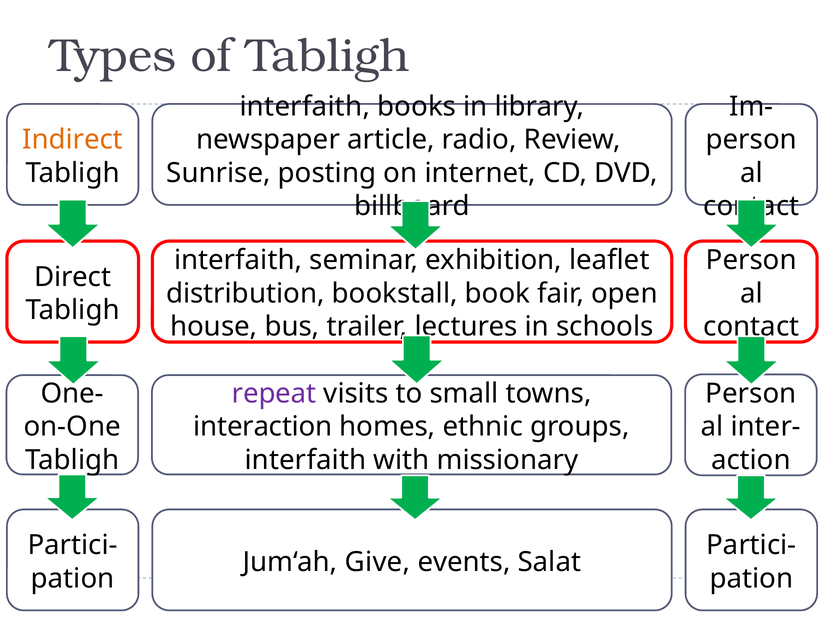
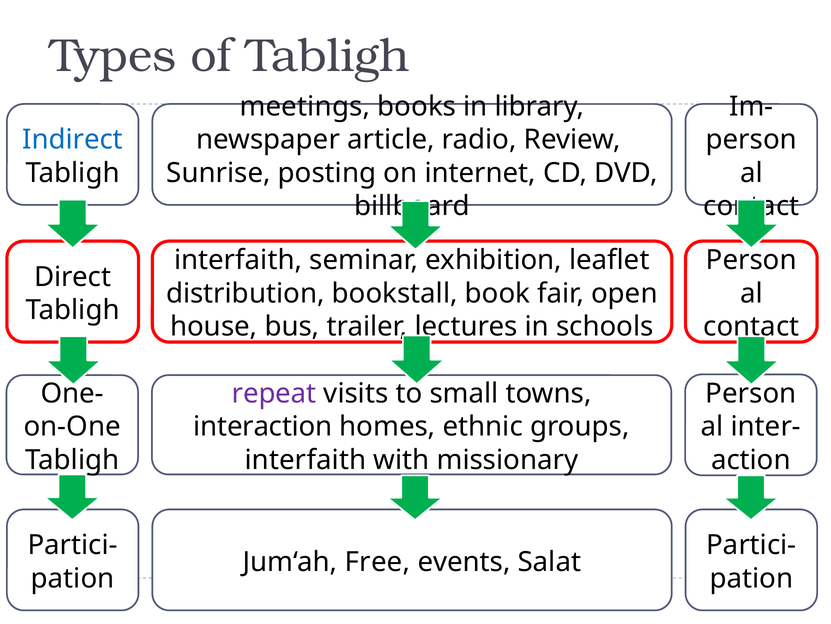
interfaith: interfaith -> meetings (305, 106)
Indirect colour: orange -> blue (73, 140)
Give: Give -> Free (377, 561)
